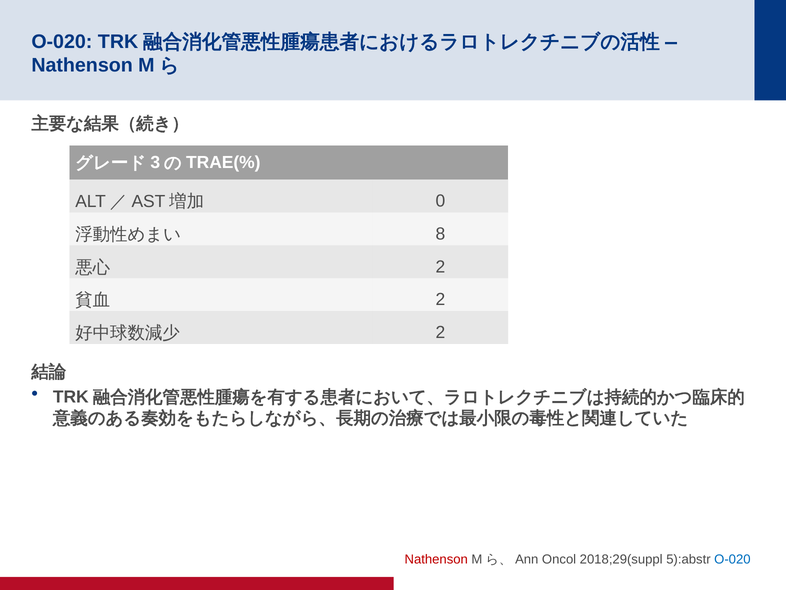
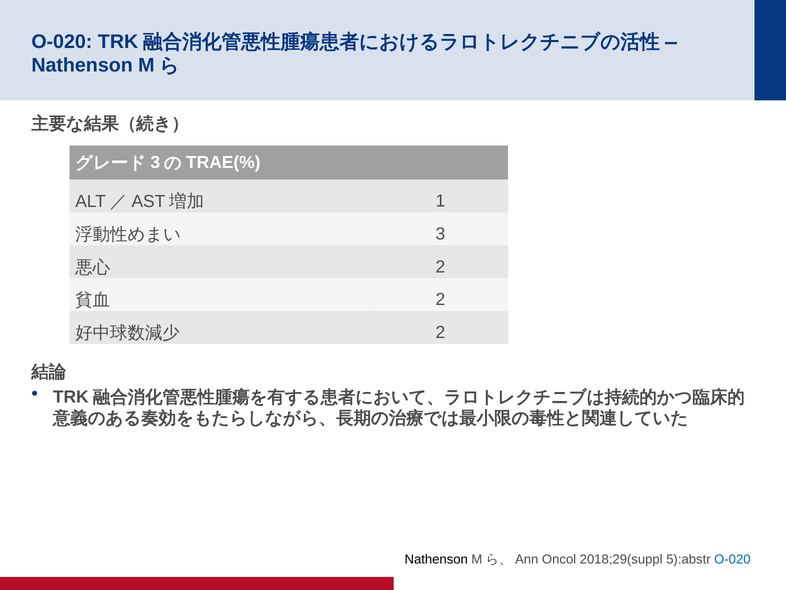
0: 0 -> 1 (440, 201)
8: 8 -> 3 (440, 234)
Nathenson colour: red -> black (436, 559)
